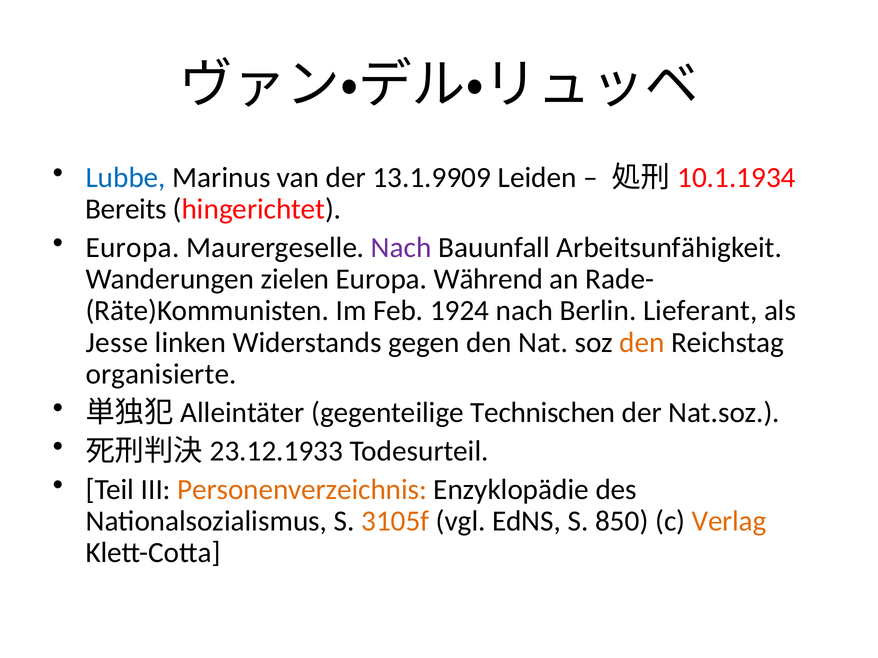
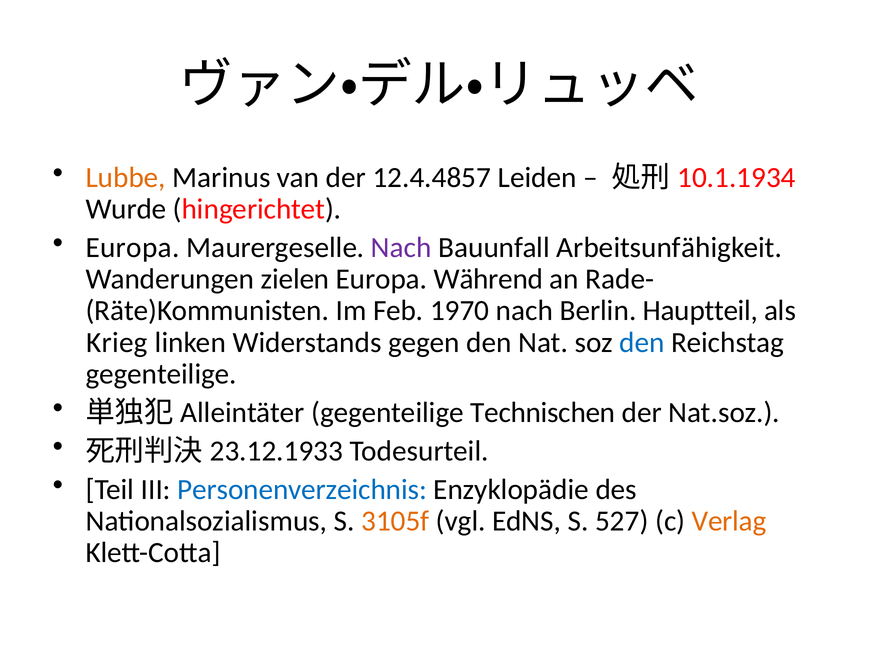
Lubbe colour: blue -> orange (126, 178)
13.1.9909: 13.1.9909 -> 12.4.4857 (432, 178)
Bereits: Bereits -> Wurde (126, 209)
1924: 1924 -> 1970 (460, 311)
Lieferant: Lieferant -> Hauptteil (700, 311)
Jesse: Jesse -> Krieg (117, 343)
den colour: orange -> blue (642, 343)
organisierte: organisierte -> gegenteilige (161, 374)
Personenverzeichnis colour: orange -> blue (302, 490)
850: 850 -> 527 (622, 522)
